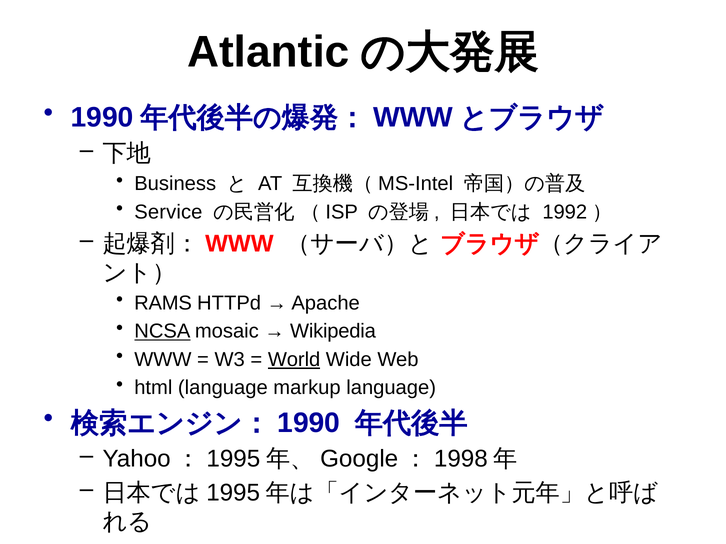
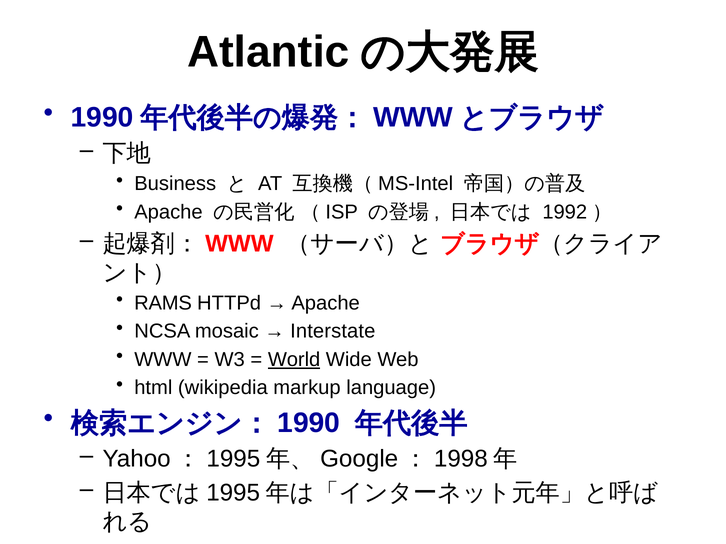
Service: Service -> Apache (168, 212)
NCSA underline: present -> none (162, 332)
Wikipedia: Wikipedia -> Interstate (333, 332)
html language: language -> wikipedia (223, 388)
